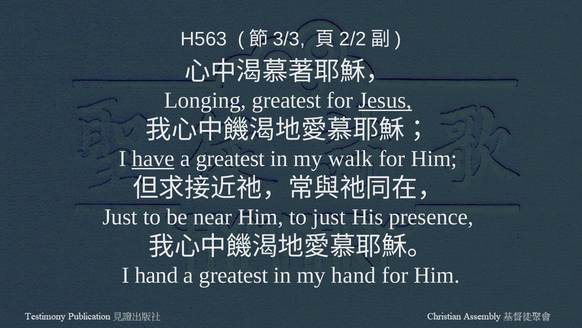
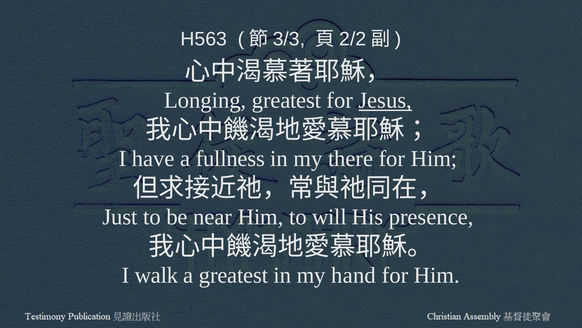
have underline: present -> none (153, 158)
greatest: greatest -> fullness (230, 158)
walk: walk -> there (351, 158)
to just: just -> will (329, 217)
I hand: hand -> walk (156, 275)
